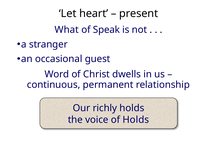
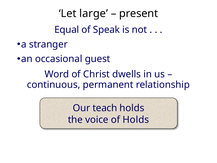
heart: heart -> large (94, 13)
What: What -> Equal (67, 30)
richly: richly -> teach (105, 108)
